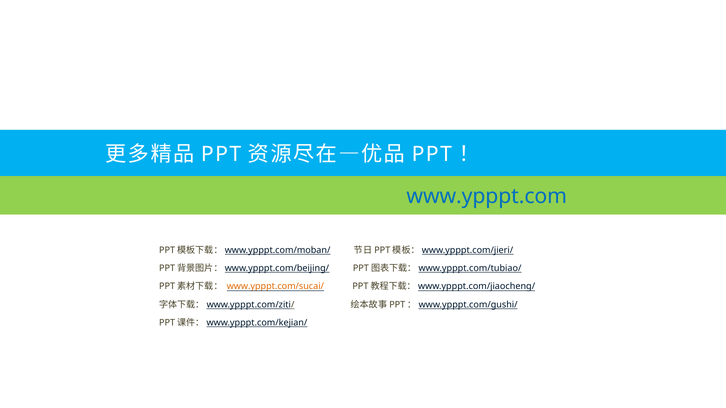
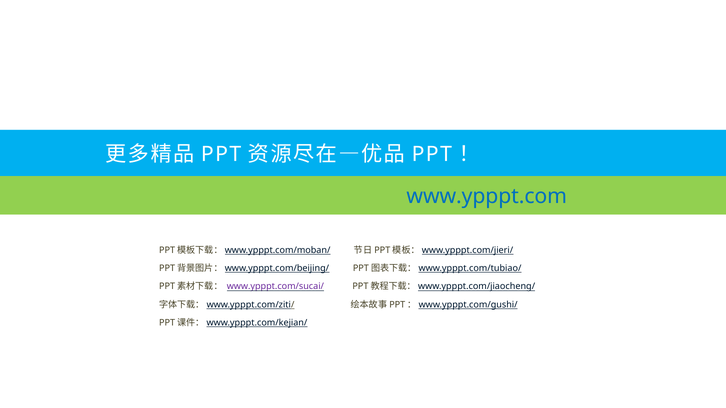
www.ypppt.com/sucai/ colour: orange -> purple (275, 287)
